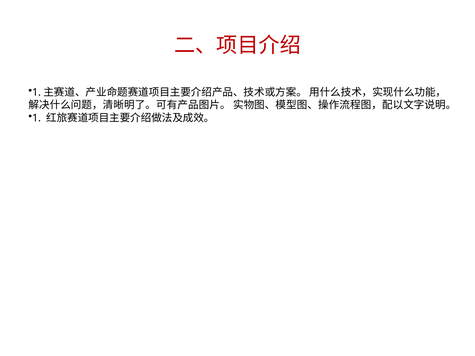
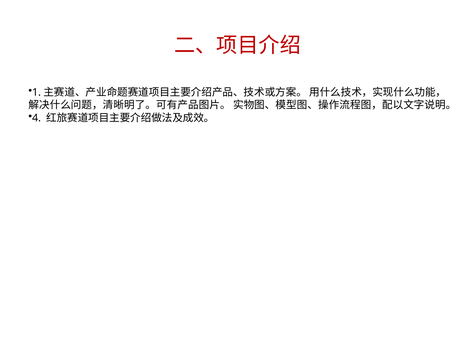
1: 1 -> 4 (37, 118)
